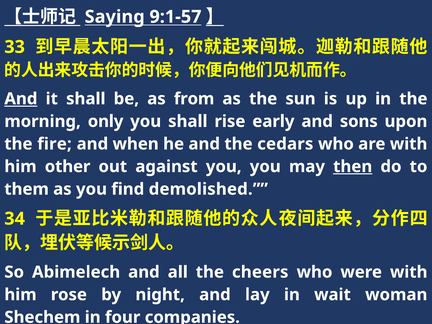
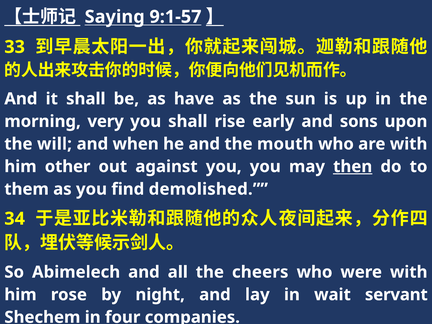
And underline: present -> none (21, 99)
from: from -> have (194, 99)
only: only -> very (106, 121)
fire: fire -> will (54, 144)
cedars: cedars -> mouth (285, 144)
woman: woman -> servant (396, 295)
